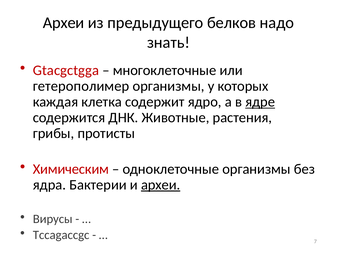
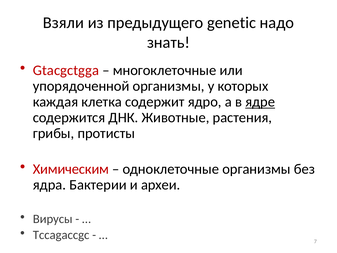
Археи: Археи -> Взяли (63, 23)
белков: белков -> genetic (232, 23)
гетерополимер: гетерополимер -> упорядоченной (81, 86)
археи underline: present -> none (161, 185)
